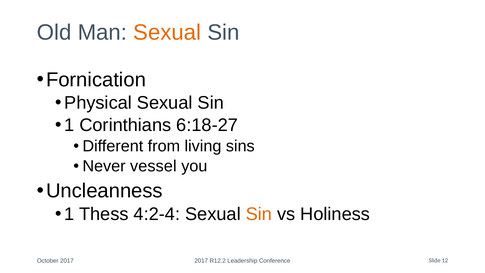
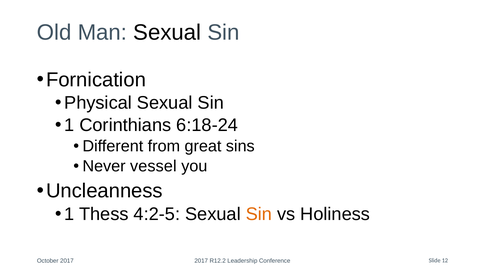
Sexual colour: orange -> black (167, 33)
6:18-27: 6:18-27 -> 6:18-24 (207, 125)
living: living -> great (203, 146)
4:2-4: 4:2-4 -> 4:2-5 (157, 214)
